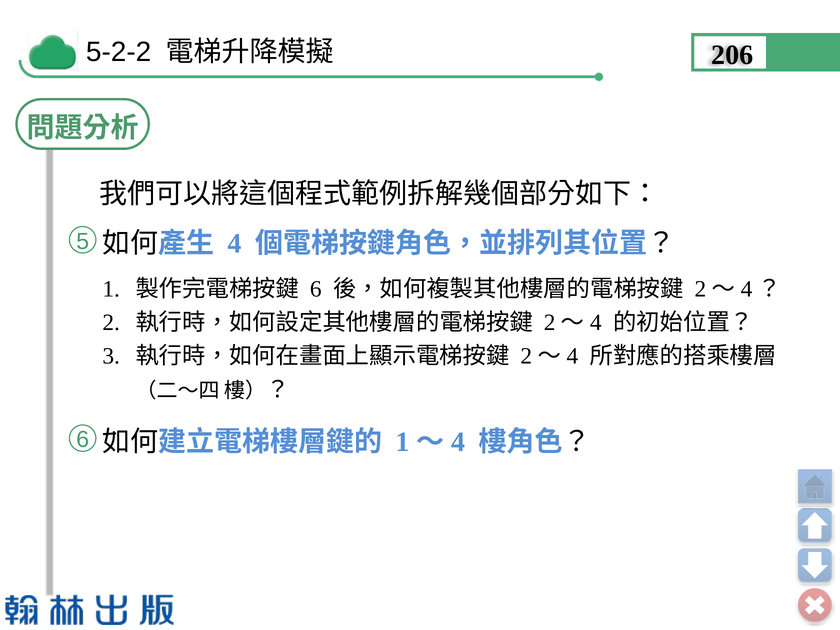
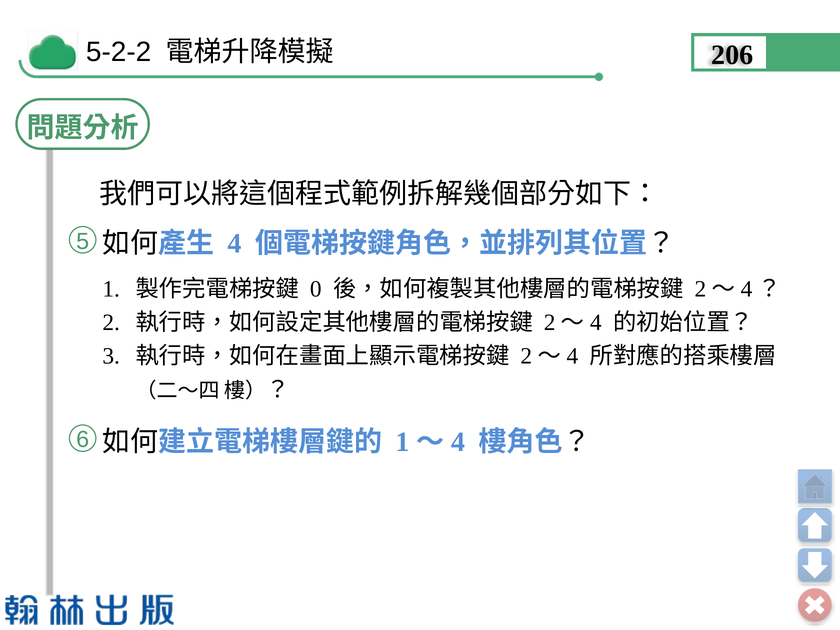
6: 6 -> 0 (316, 289)
